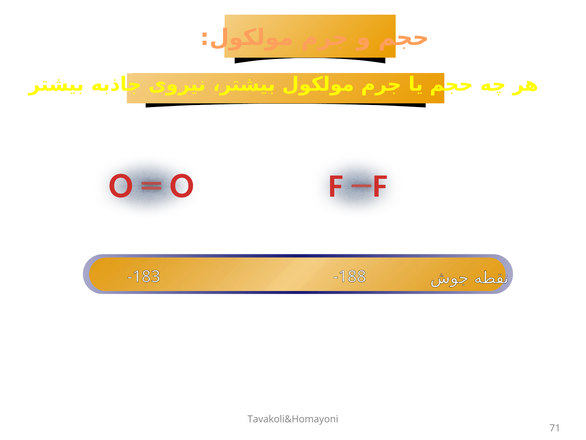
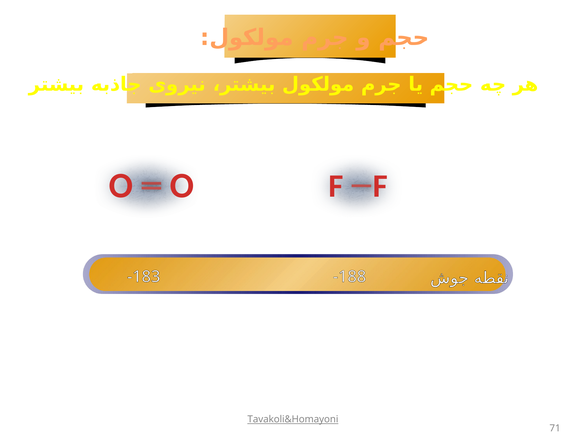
Tavakoli&Homayoni underline: none -> present (293, 419)
